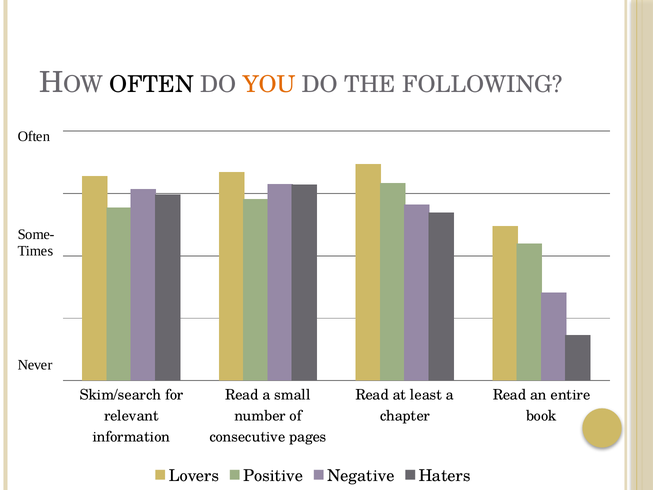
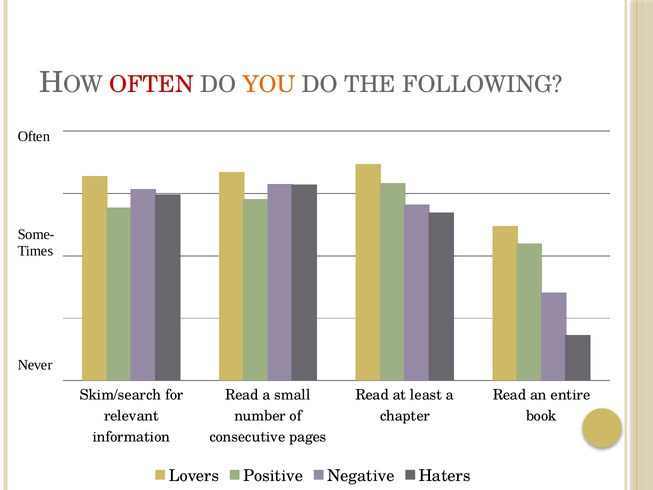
OFTEN colour: black -> red (152, 85)
